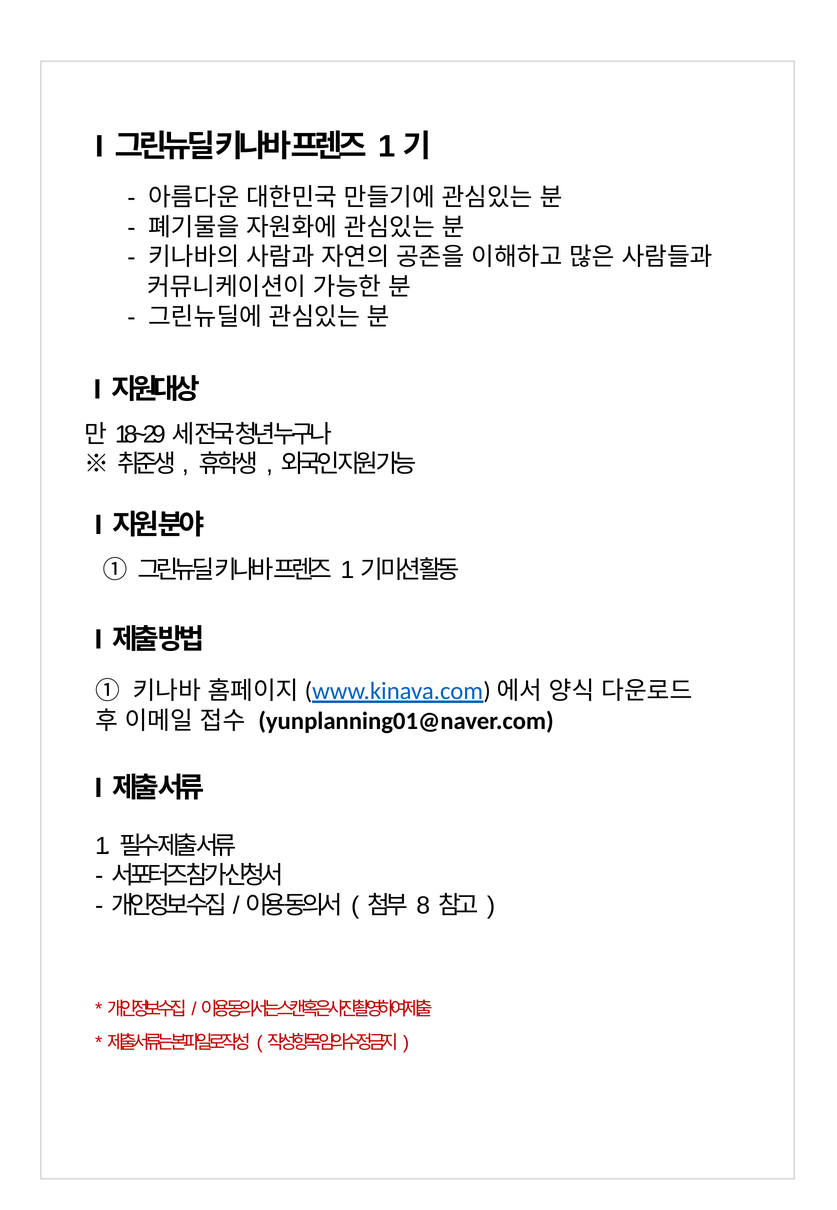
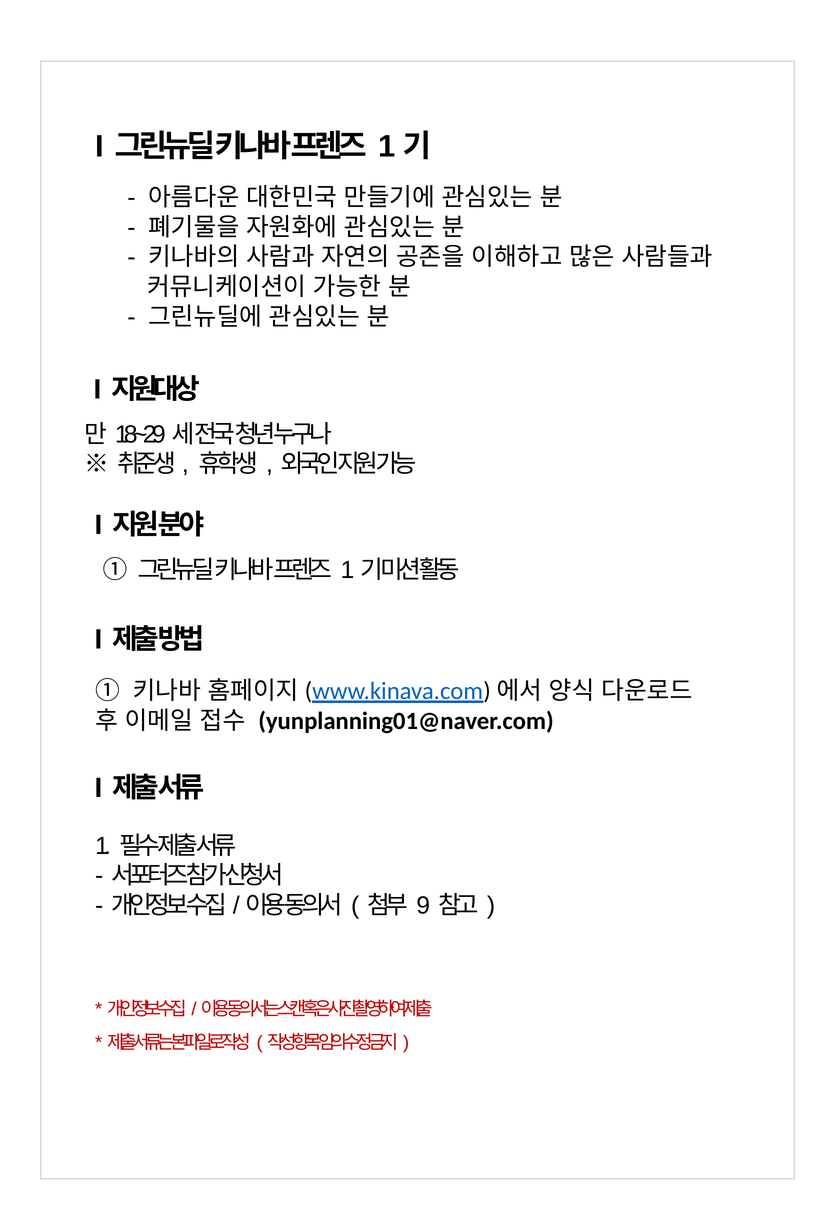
8: 8 -> 9 (423, 905)
